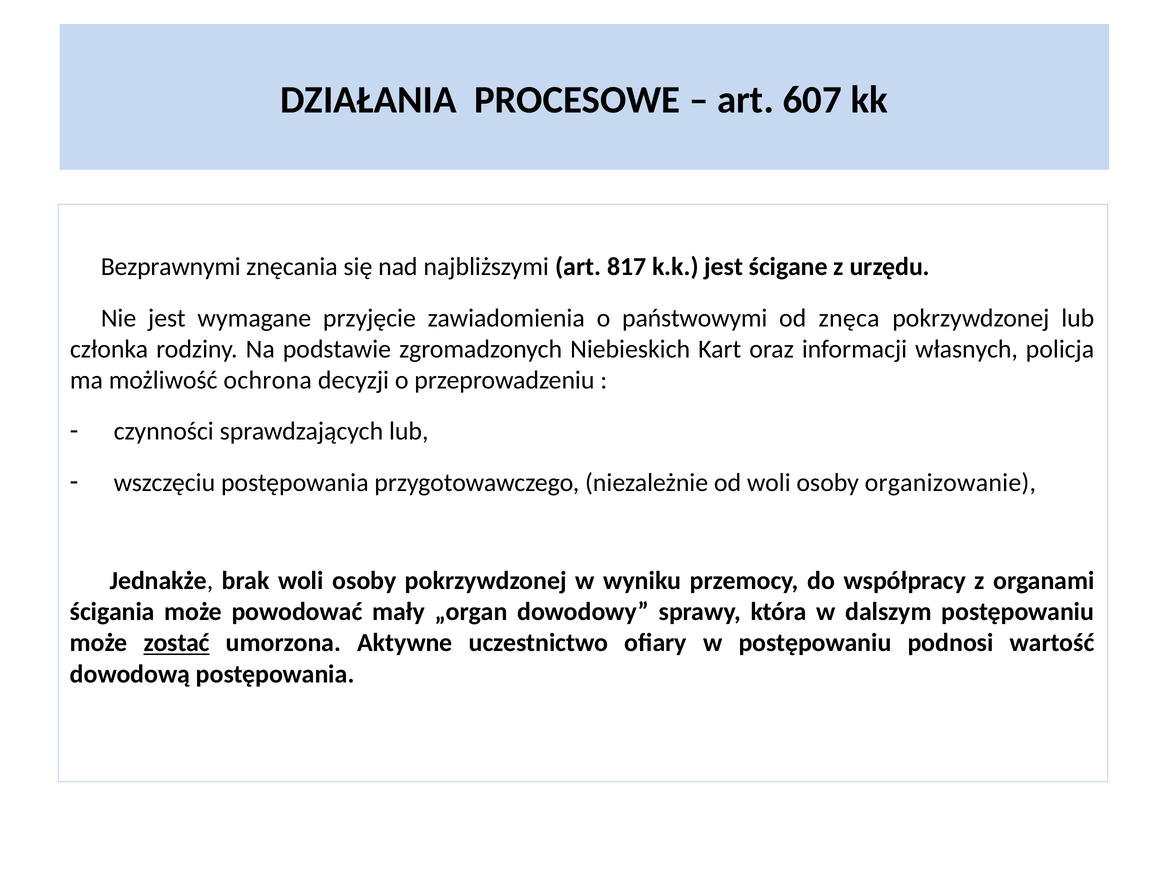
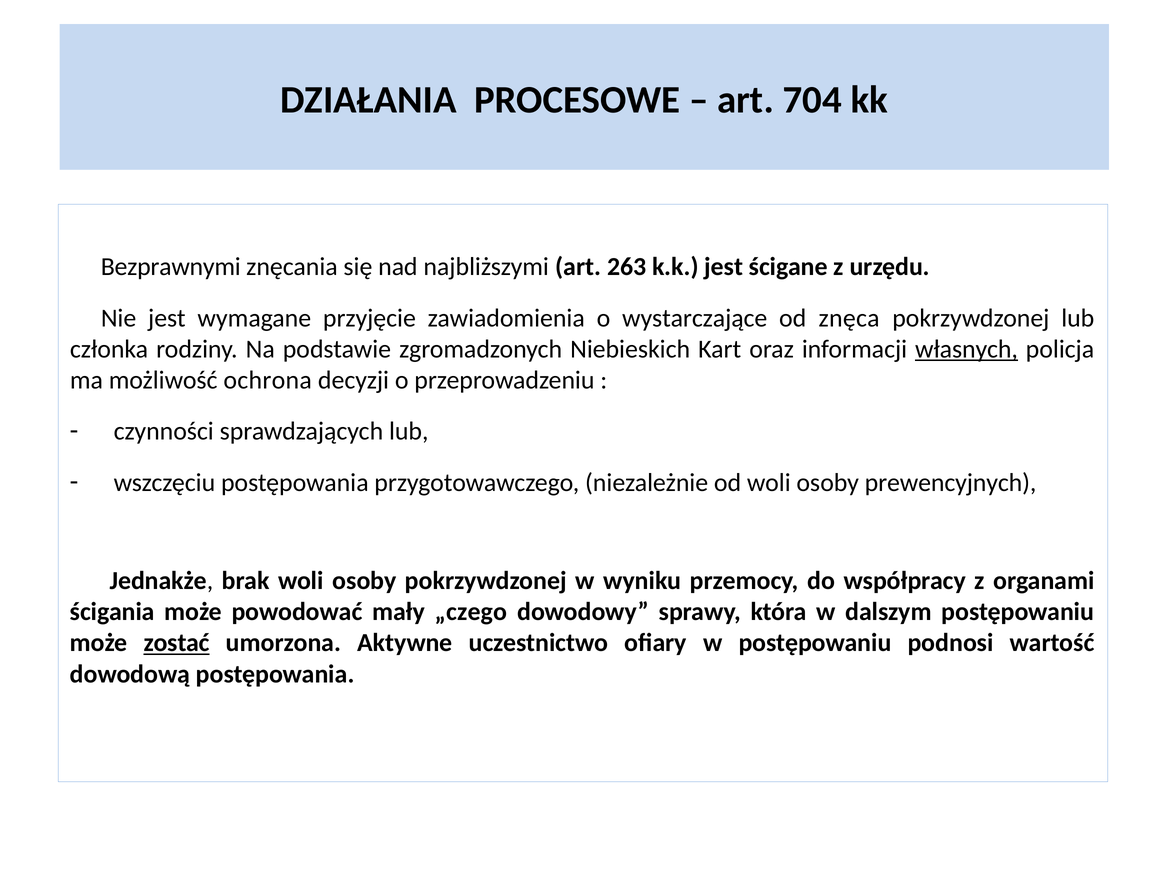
607: 607 -> 704 (812, 100)
817: 817 -> 263 (627, 267)
państwowymi: państwowymi -> wystarczające (695, 318)
własnych underline: none -> present (966, 349)
organizowanie: organizowanie -> prewencyjnych (951, 482)
„organ: „organ -> „czego (471, 612)
